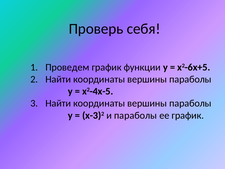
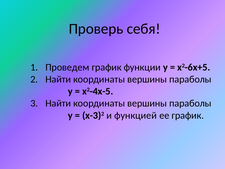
и параболы: параболы -> функцией (135, 115)
